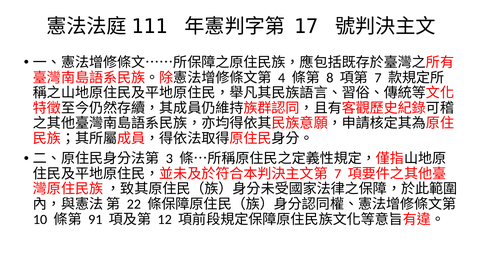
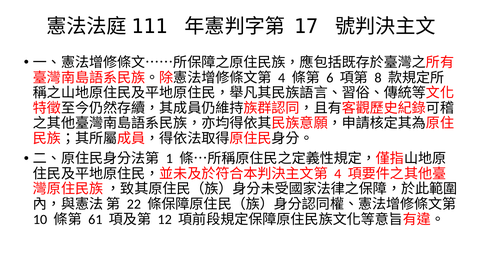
8: 8 -> 6 (330, 78)
7: 7 -> 8 (378, 78)
3: 3 -> 1 (169, 159)
7: 7 -> 4 (338, 174)
91: 91 -> 61 (95, 219)
